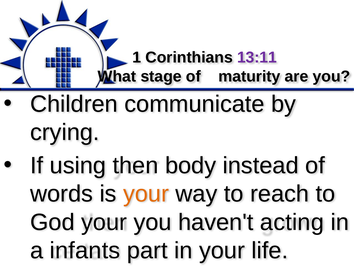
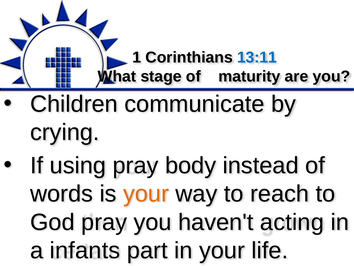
13:11 colour: purple -> blue (257, 57)
using then: then -> pray (136, 165)
God your: your -> pray (104, 222)
